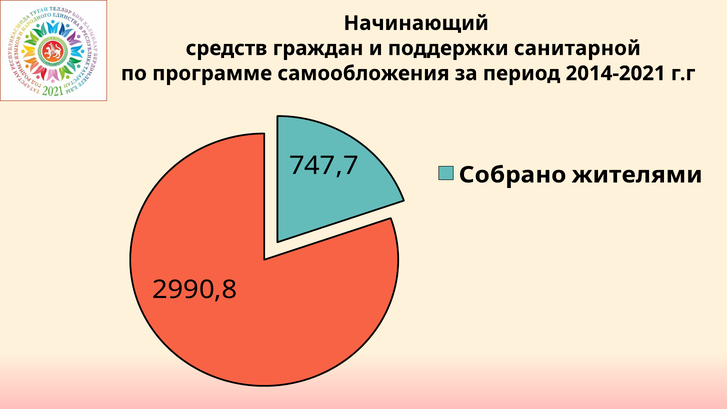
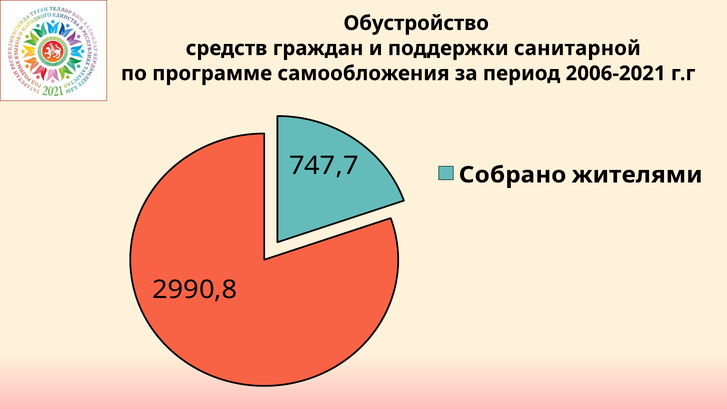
Начинающий: Начинающий -> Обустройство (416, 23)
2014-2021: 2014-2021 -> 2006-2021 (616, 73)
